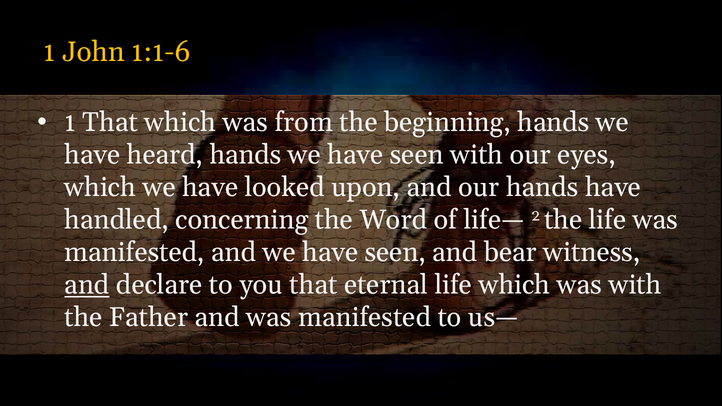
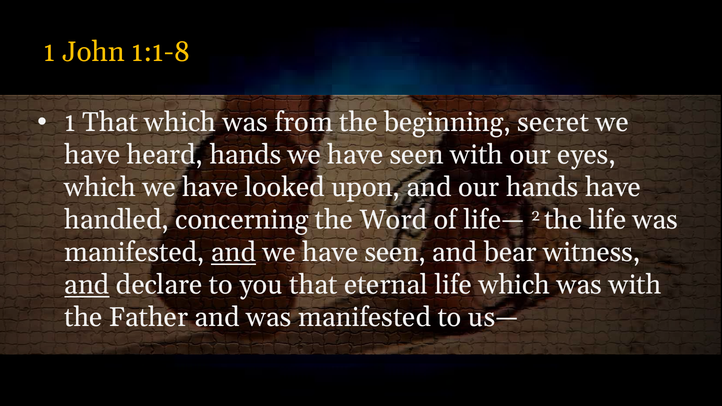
1:1-6: 1:1-6 -> 1:1-8 (161, 52)
beginning hands: hands -> secret (553, 123)
and underline: none -> present (234, 253)
